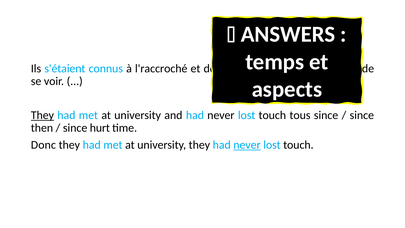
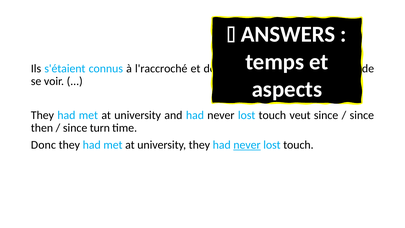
They underline: present -> none (42, 115)
tous: tous -> veut (300, 115)
hurt: hurt -> turn (100, 128)
